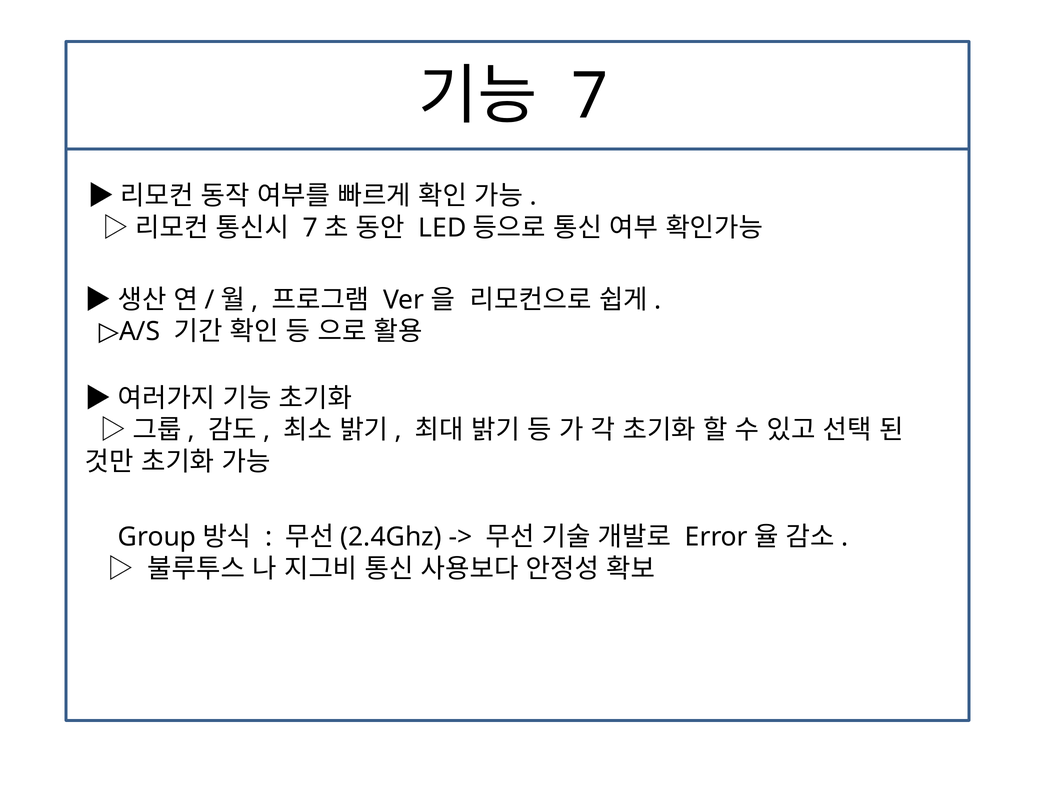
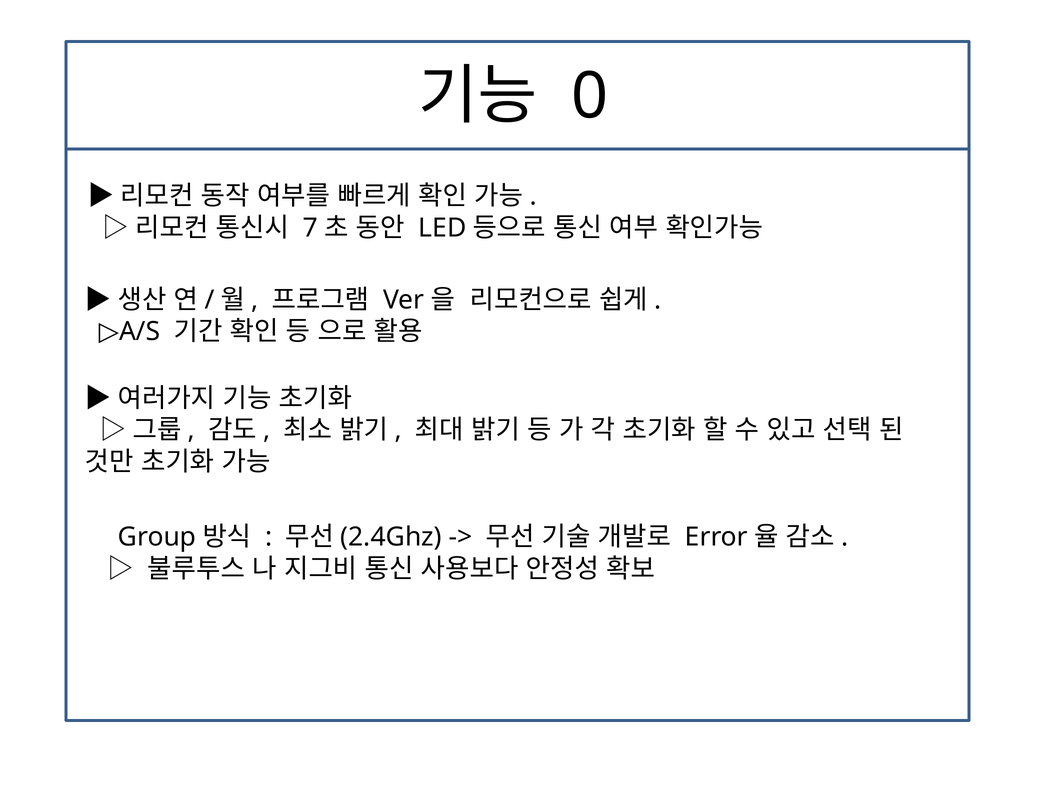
7: 7 -> 0 (590, 96)
